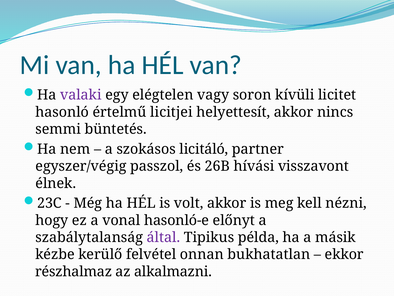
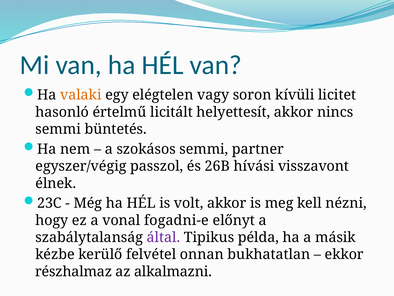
valaki colour: purple -> orange (81, 95)
licitjei: licitjei -> licitált (171, 112)
szokásos licitáló: licitáló -> semmi (204, 149)
hasonló-e: hasonló-e -> fogadni-e (176, 220)
